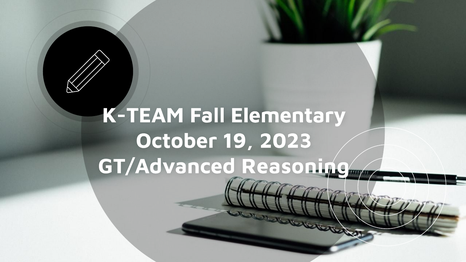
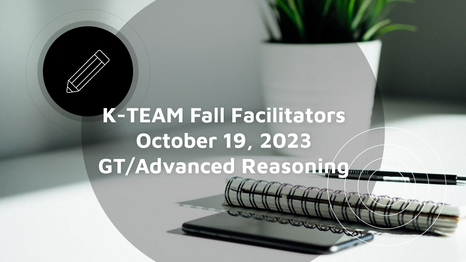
Elementary: Elementary -> Facilitators (288, 115)
